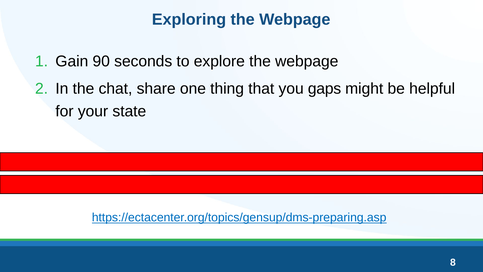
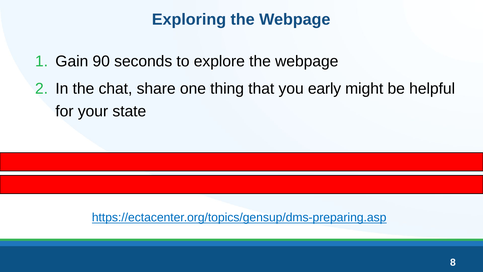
gaps: gaps -> early (325, 89)
